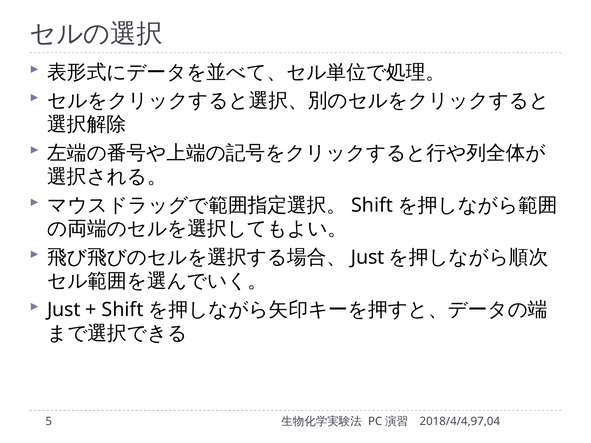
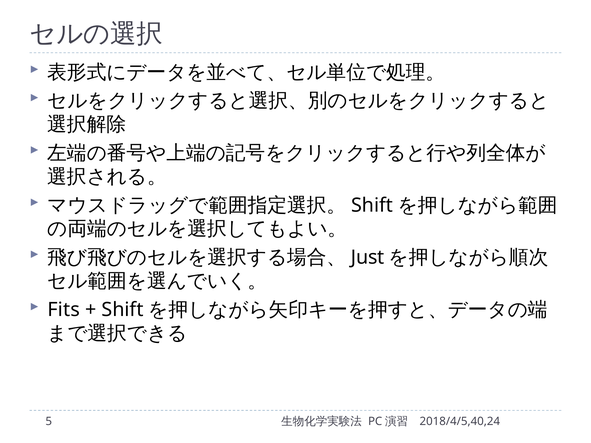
Just: Just -> Fits (64, 310)
2018/4/4,97,04: 2018/4/4,97,04 -> 2018/4/5,40,24 (460, 421)
